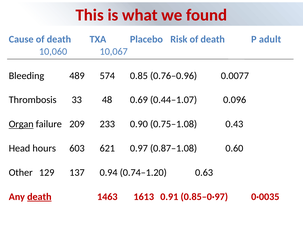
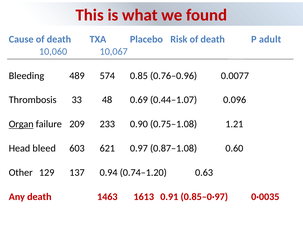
0.43: 0.43 -> 1.21 (234, 124)
hours: hours -> bleed (44, 148)
death underline: present -> none (39, 197)
